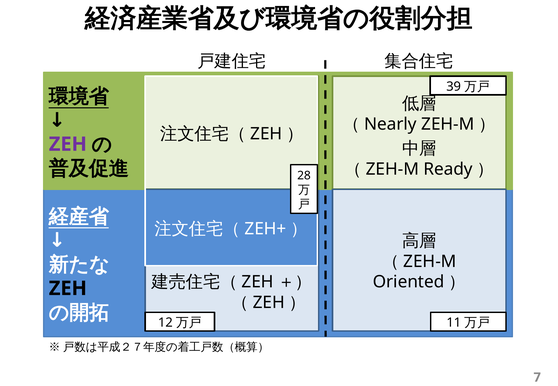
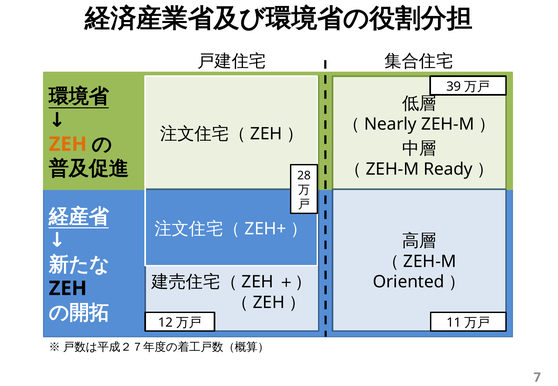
ZEH colour: purple -> orange (68, 144)
